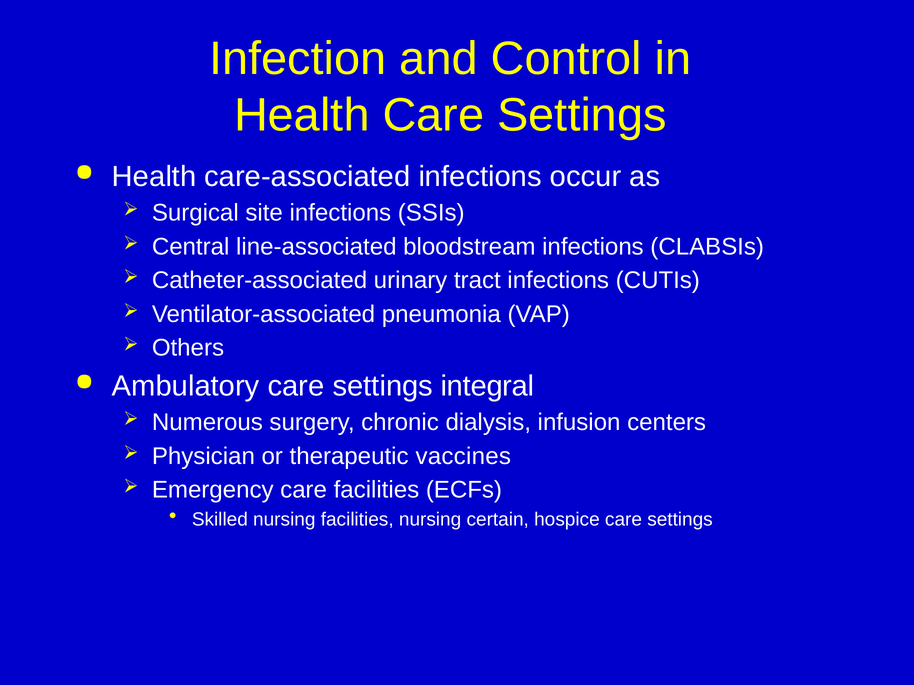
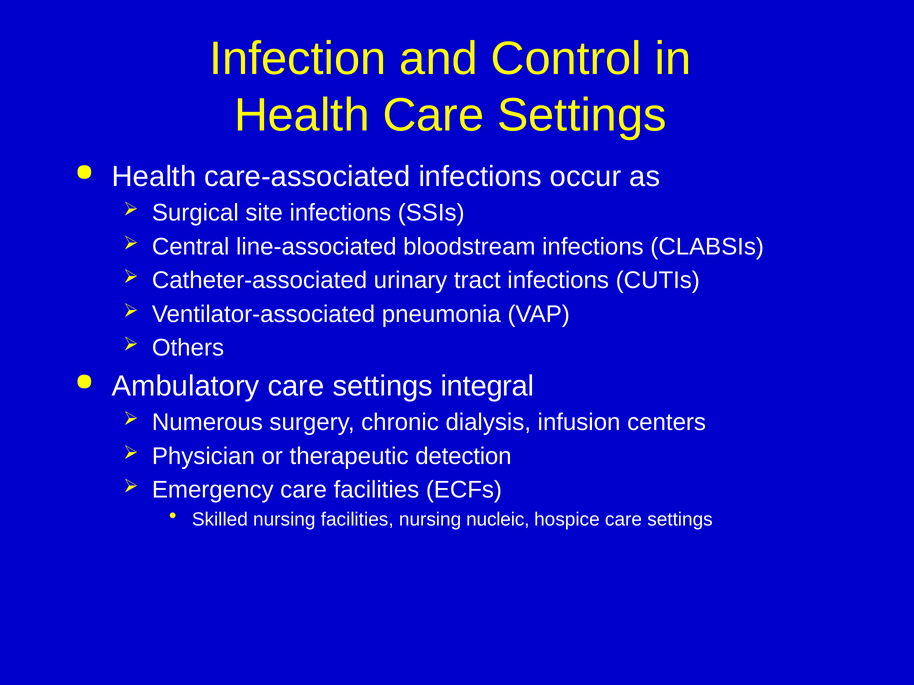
vaccines: vaccines -> detection (463, 457)
certain: certain -> nucleic (498, 520)
